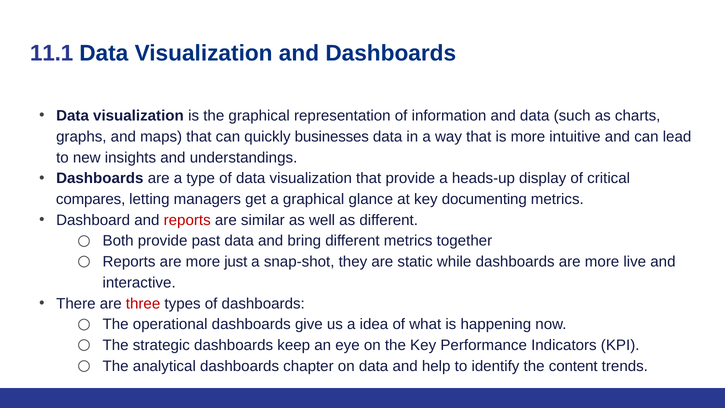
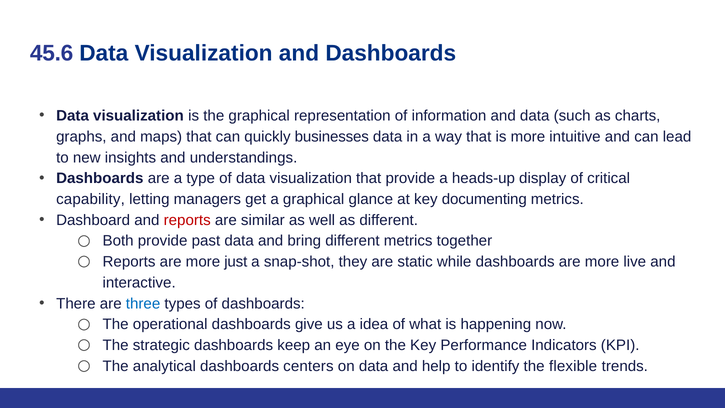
11.1: 11.1 -> 45.6 (52, 53)
compares: compares -> capability (90, 199)
three colour: red -> blue (143, 303)
chapter: chapter -> centers (308, 366)
content: content -> flexible (573, 366)
